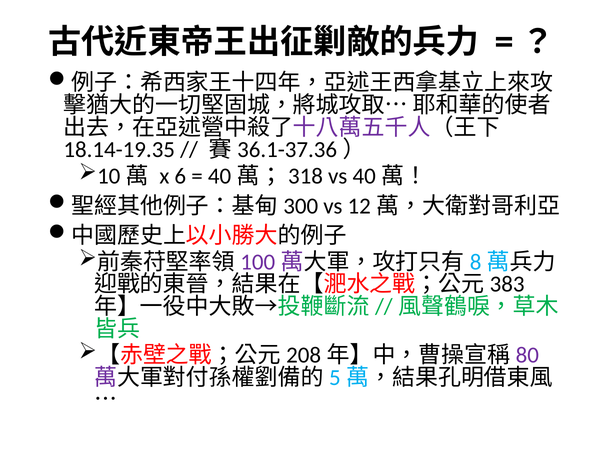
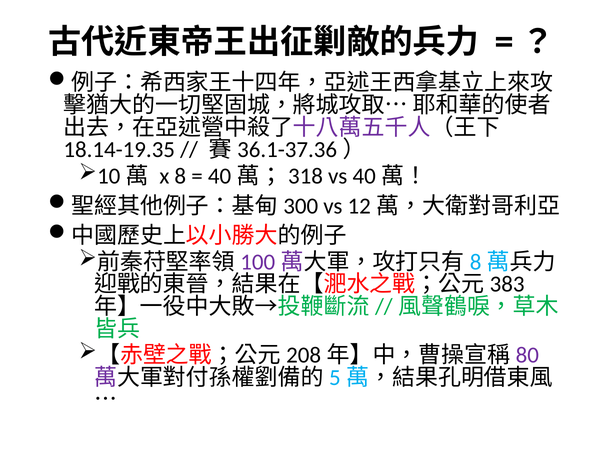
6: 6 -> 8 (180, 176)
